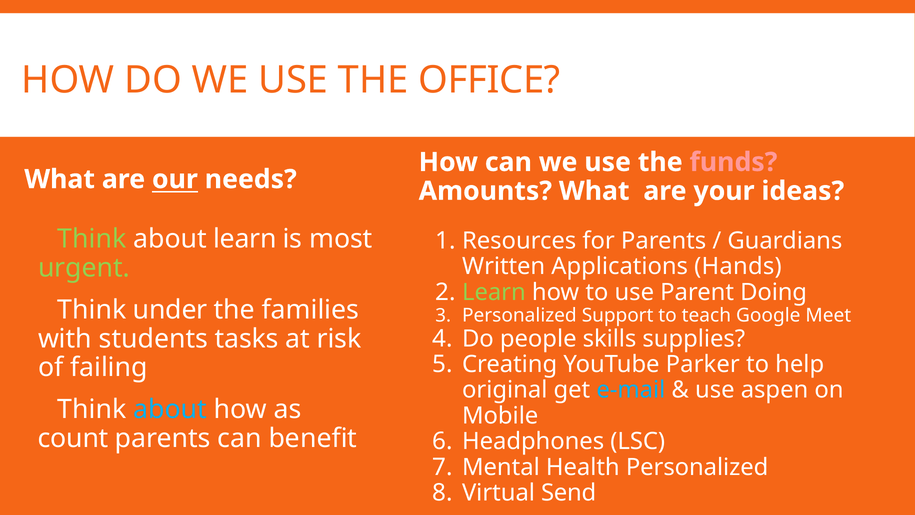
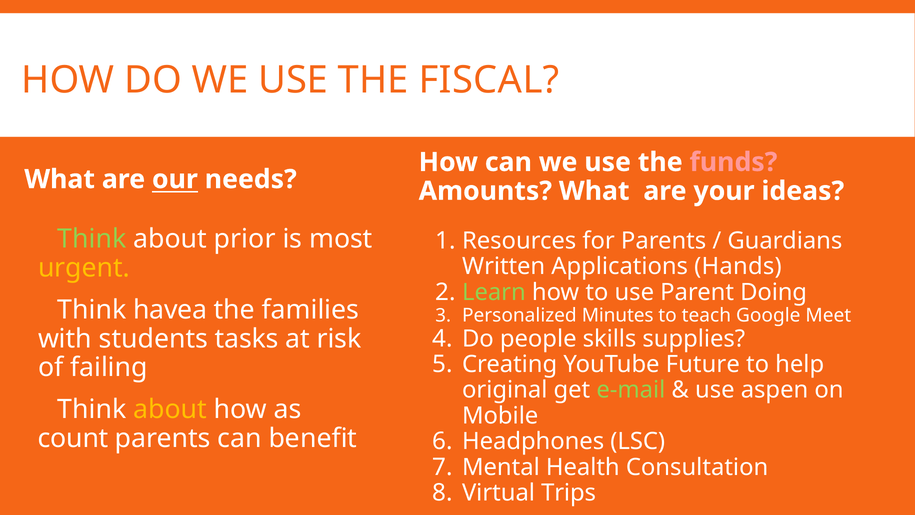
OFFICE: OFFICE -> FISCAL (489, 80)
about learn: learn -> prior (245, 239)
urgent colour: light green -> yellow (84, 268)
under: under -> havea (170, 310)
Support: Support -> Minutes (618, 315)
Parker: Parker -> Future (703, 364)
e-mail colour: light blue -> light green (631, 390)
about colour: light blue -> yellow (170, 409)
Health Personalized: Personalized -> Consultation (697, 467)
Send: Send -> Trips (569, 493)
